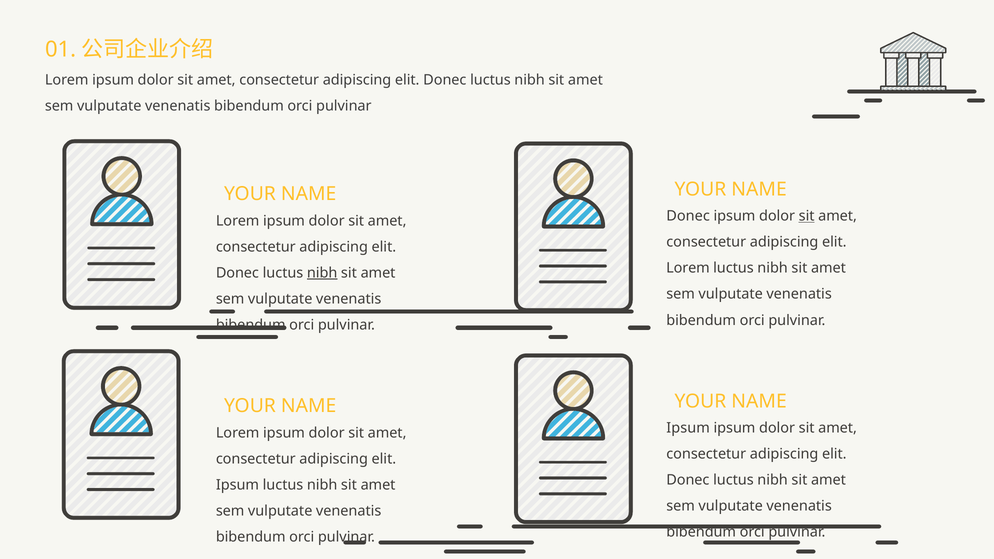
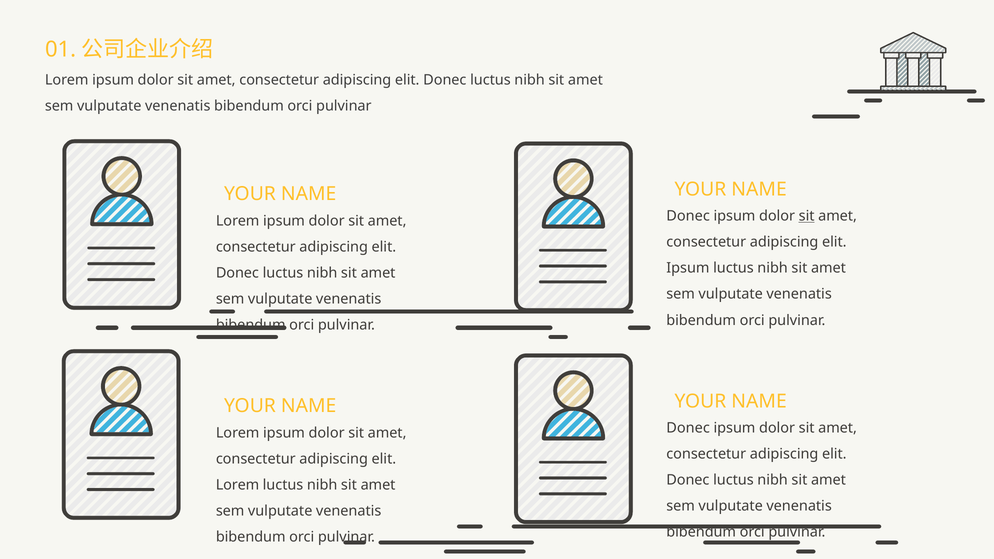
Lorem: Lorem -> Ipsum (688, 268)
nibh underline: present -> none (322, 273)
Ipsum: Ipsum -> Donec (688, 428)
Ipsum: Ipsum -> Lorem (237, 485)
